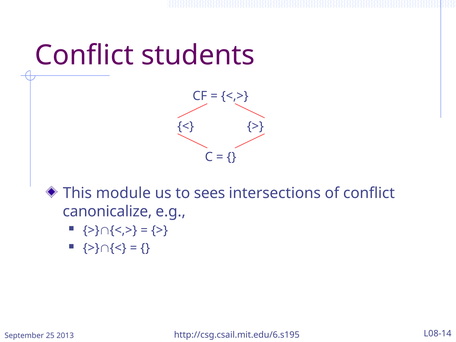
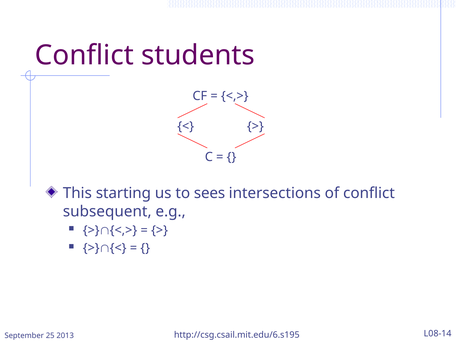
module: module -> starting (123, 193)
canonicalize: canonicalize -> subsequent (107, 211)
